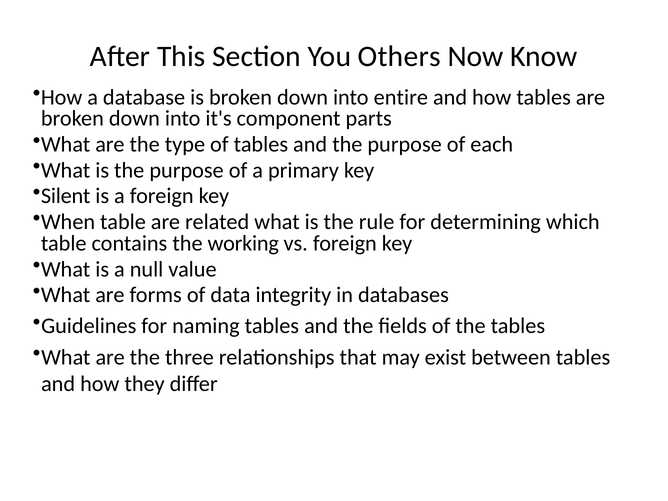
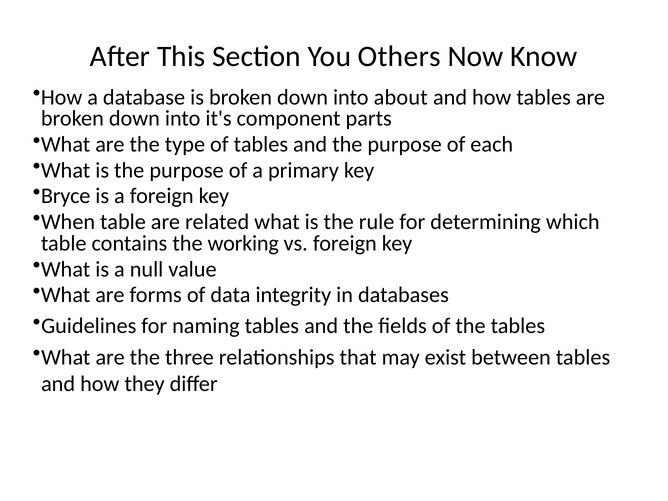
entire: entire -> about (401, 97)
Silent: Silent -> Bryce (66, 196)
